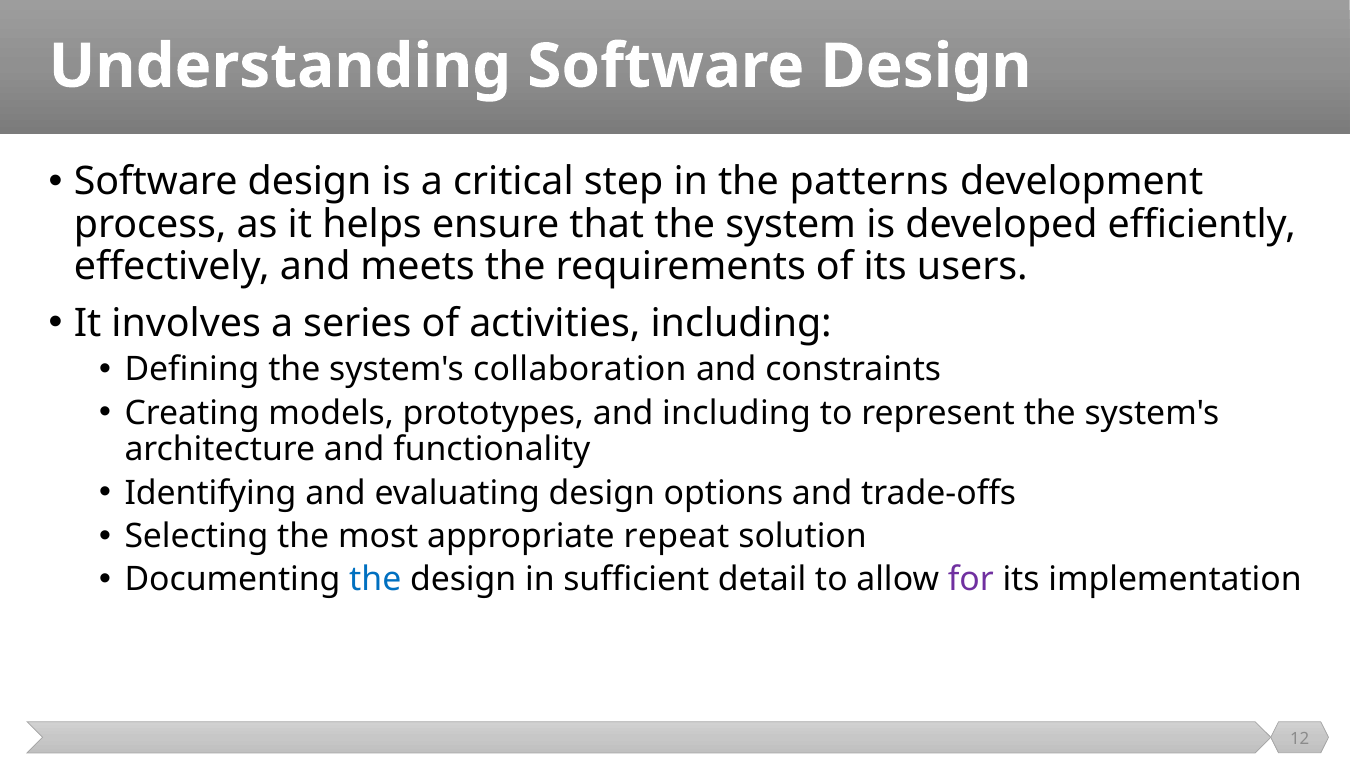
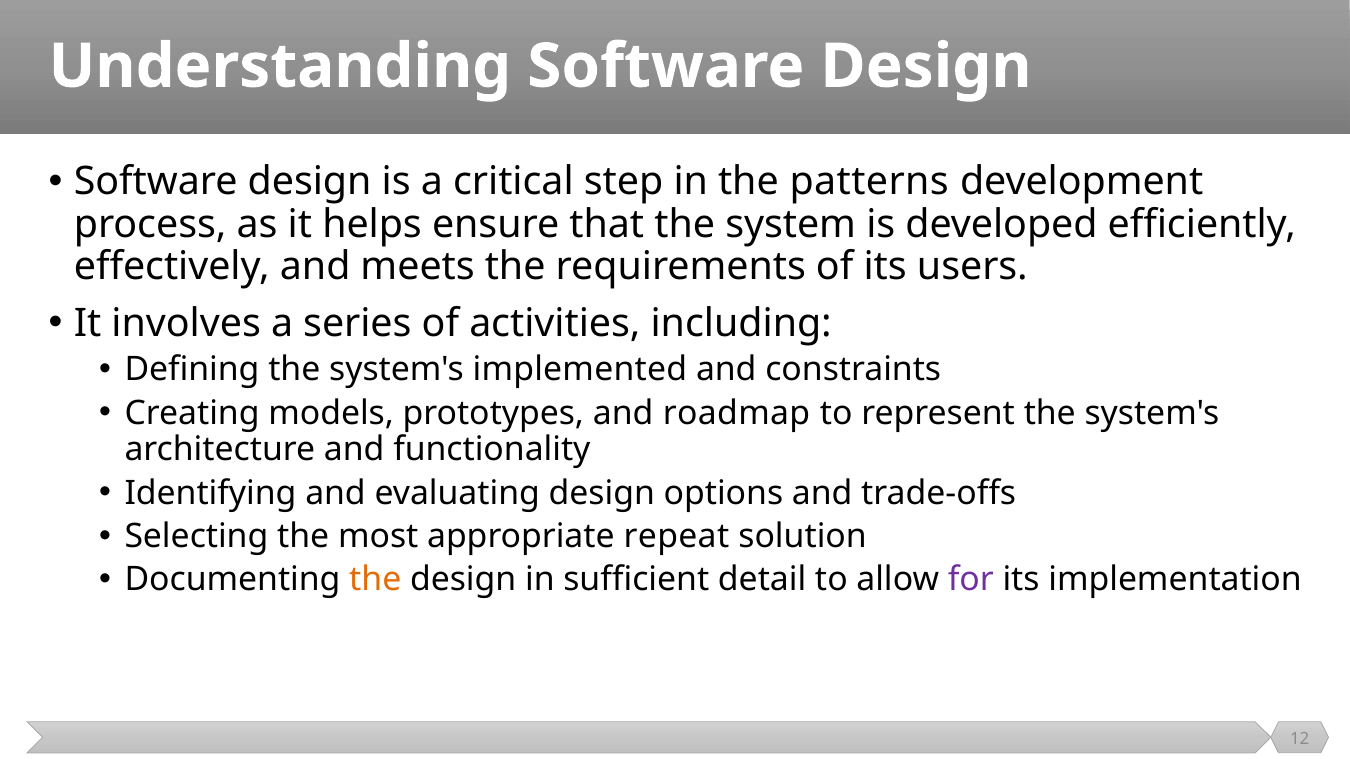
collaboration: collaboration -> implemented (580, 370)
and including: including -> roadmap (737, 413)
the colour: blue -> orange (375, 580)
